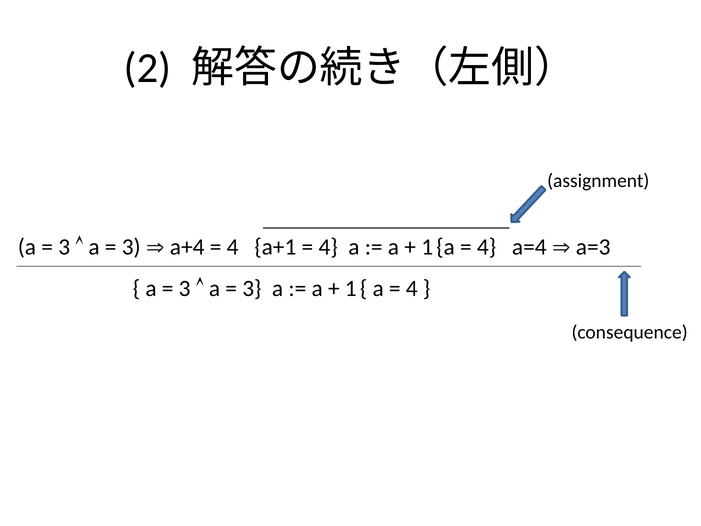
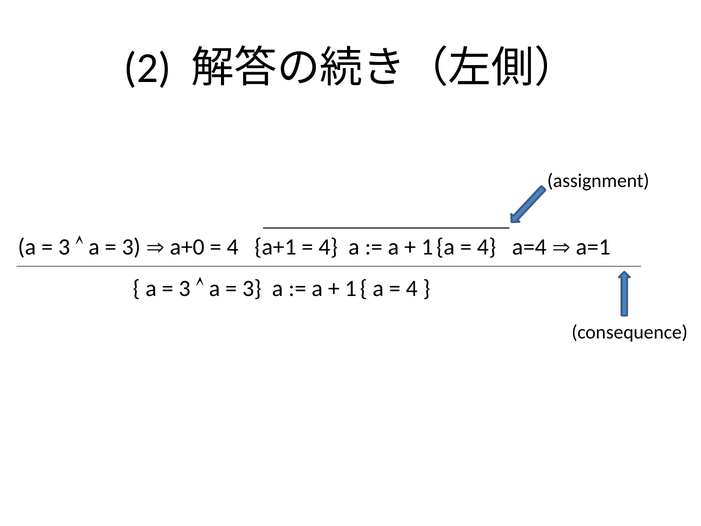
a+4: a+4 -> a+0 (187, 247)
a=3: a=3 -> a=1 (593, 247)
